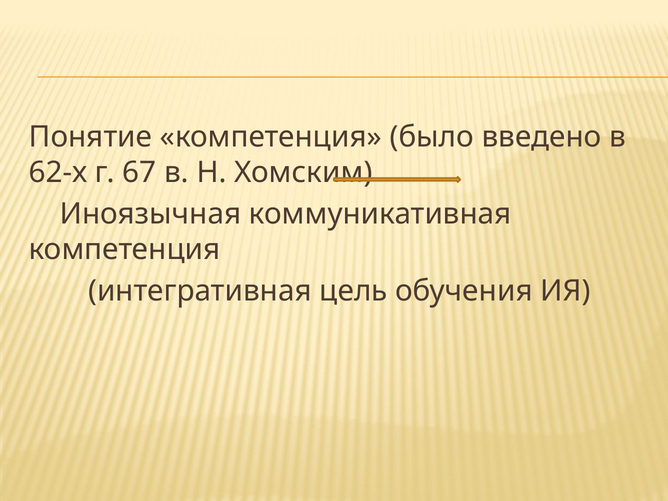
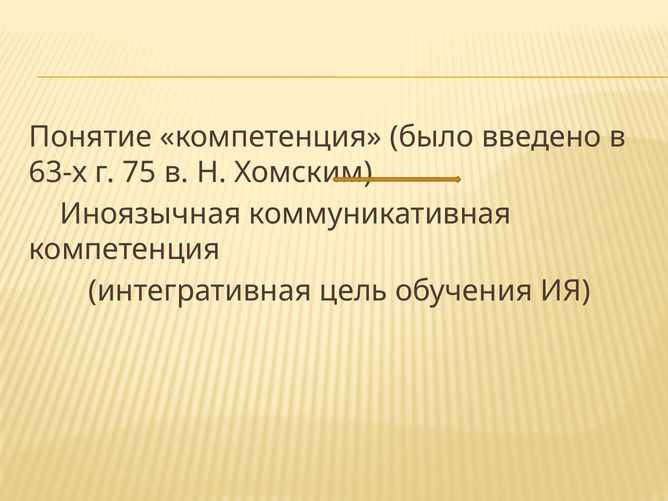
62-х: 62-х -> 63-х (58, 172)
67: 67 -> 75 (139, 172)
